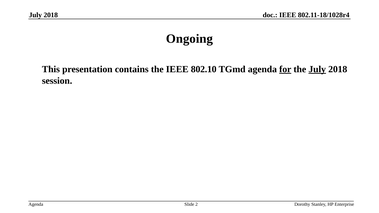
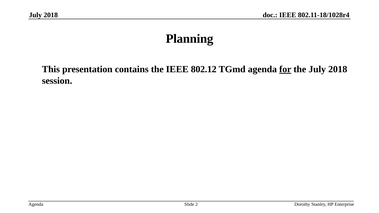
Ongoing: Ongoing -> Planning (190, 39)
802.10: 802.10 -> 802.12 (204, 69)
July underline: present -> none (317, 69)
